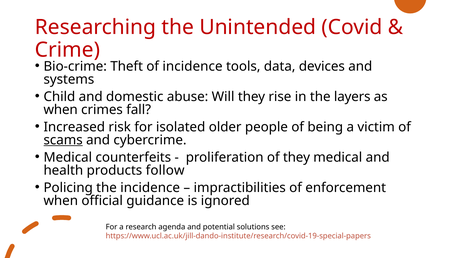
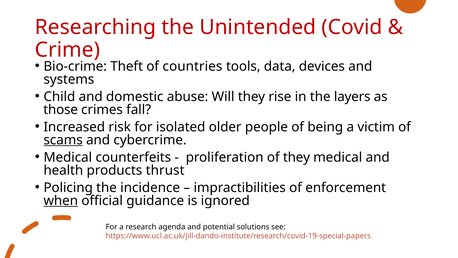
of incidence: incidence -> countries (192, 66)
when: when -> those (61, 110)
follow: follow -> thrust (165, 170)
when underline: none -> present (61, 200)
